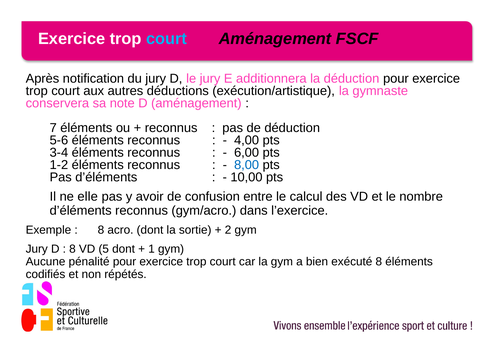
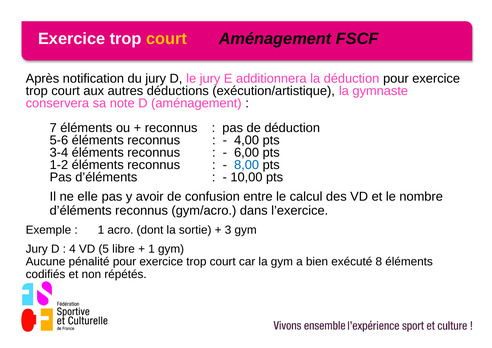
court colour: light blue -> yellow (167, 39)
8: 8 -> 1 (101, 230)
2: 2 -> 3 (228, 230)
8: 8 -> 4 (72, 249)
5 dont: dont -> libre (124, 249)
